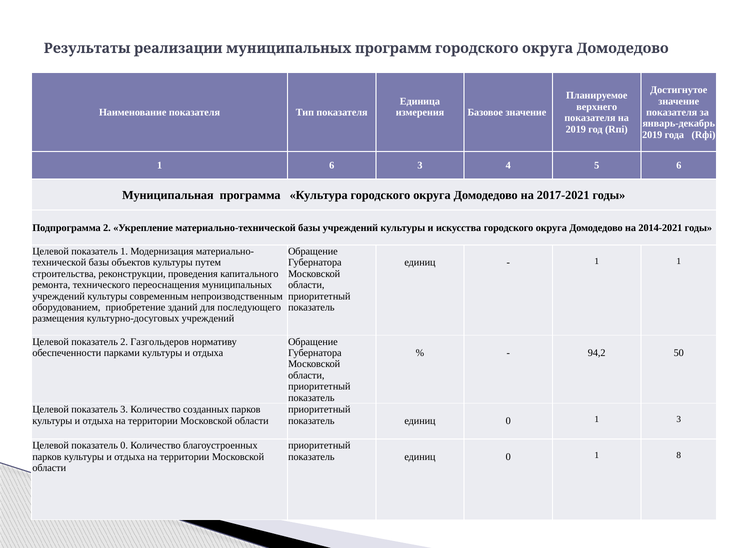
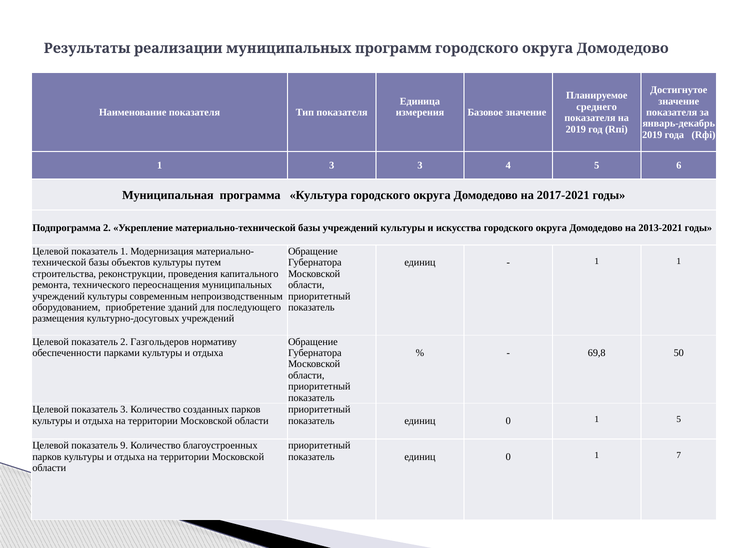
верхнего: верхнего -> среднего (597, 107)
1 6: 6 -> 3 (332, 166)
2014-2021: 2014-2021 -> 2013-2021 (660, 228)
94,2: 94,2 -> 69,8 (597, 353)
1 3: 3 -> 5 (679, 419)
показатель 0: 0 -> 9 (124, 446)
8: 8 -> 7 (679, 455)
